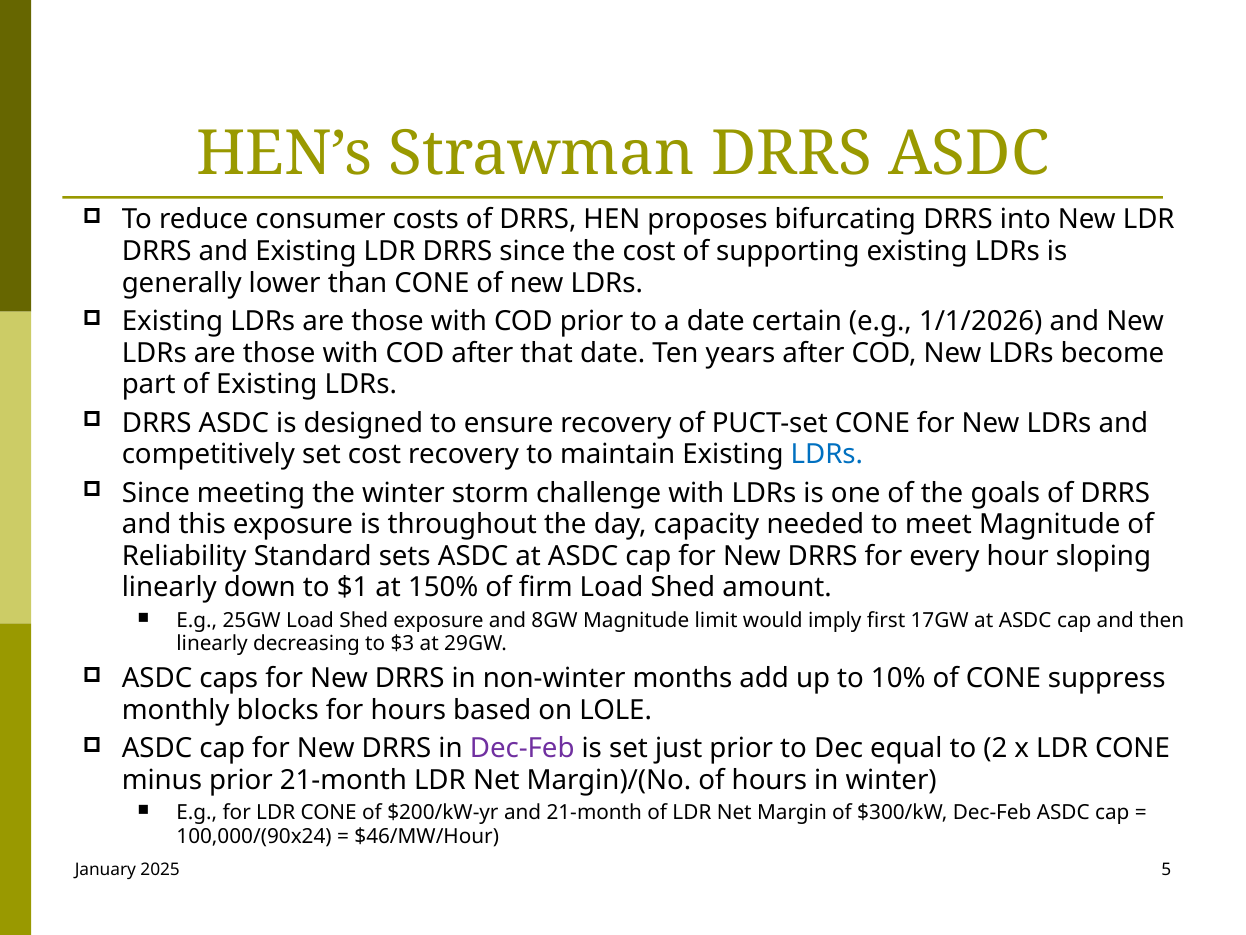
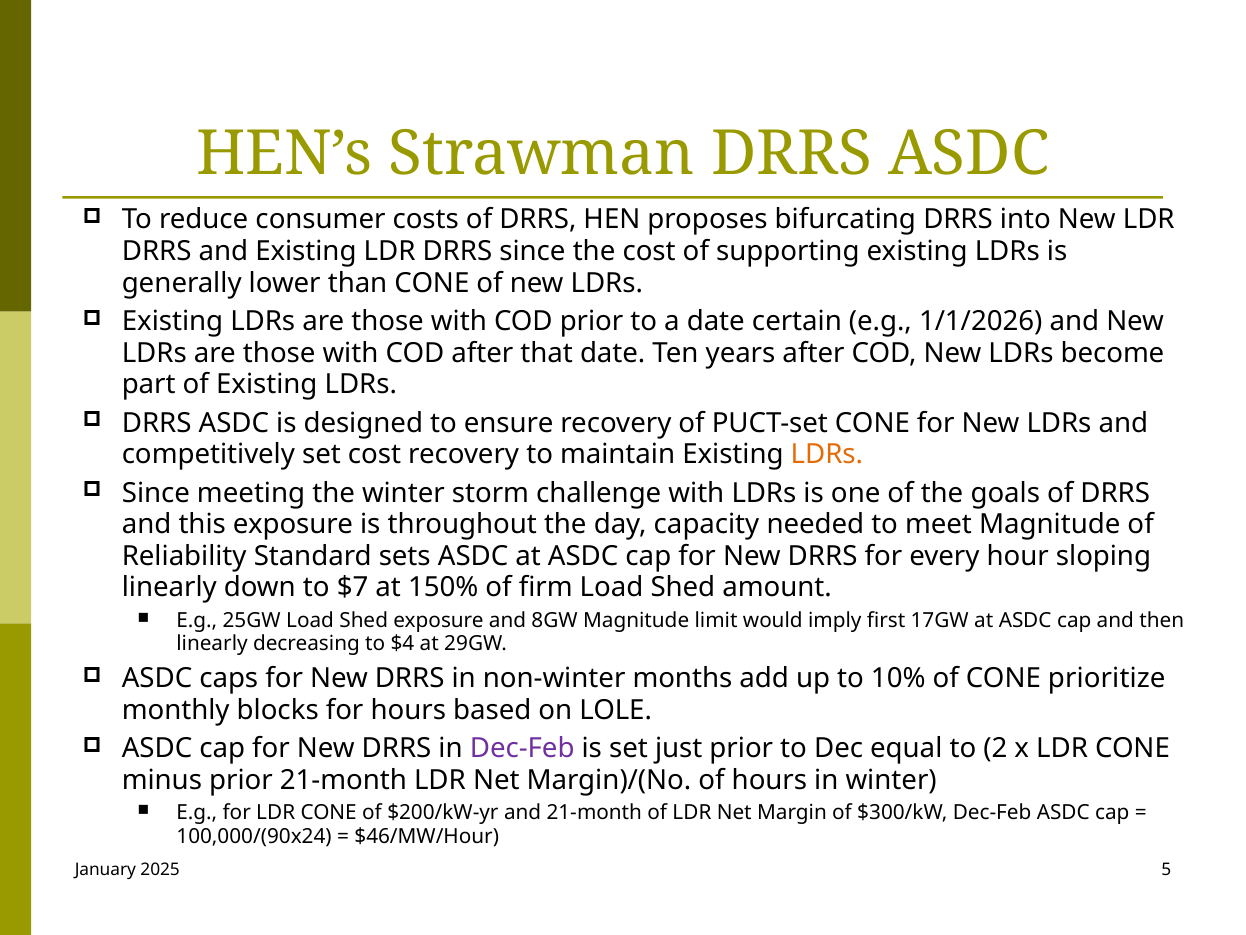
LDRs colour: blue -> orange (827, 454)
$1: $1 -> $7 (353, 587)
$3: $3 -> $4 (402, 644)
suppress: suppress -> prioritize (1107, 678)
